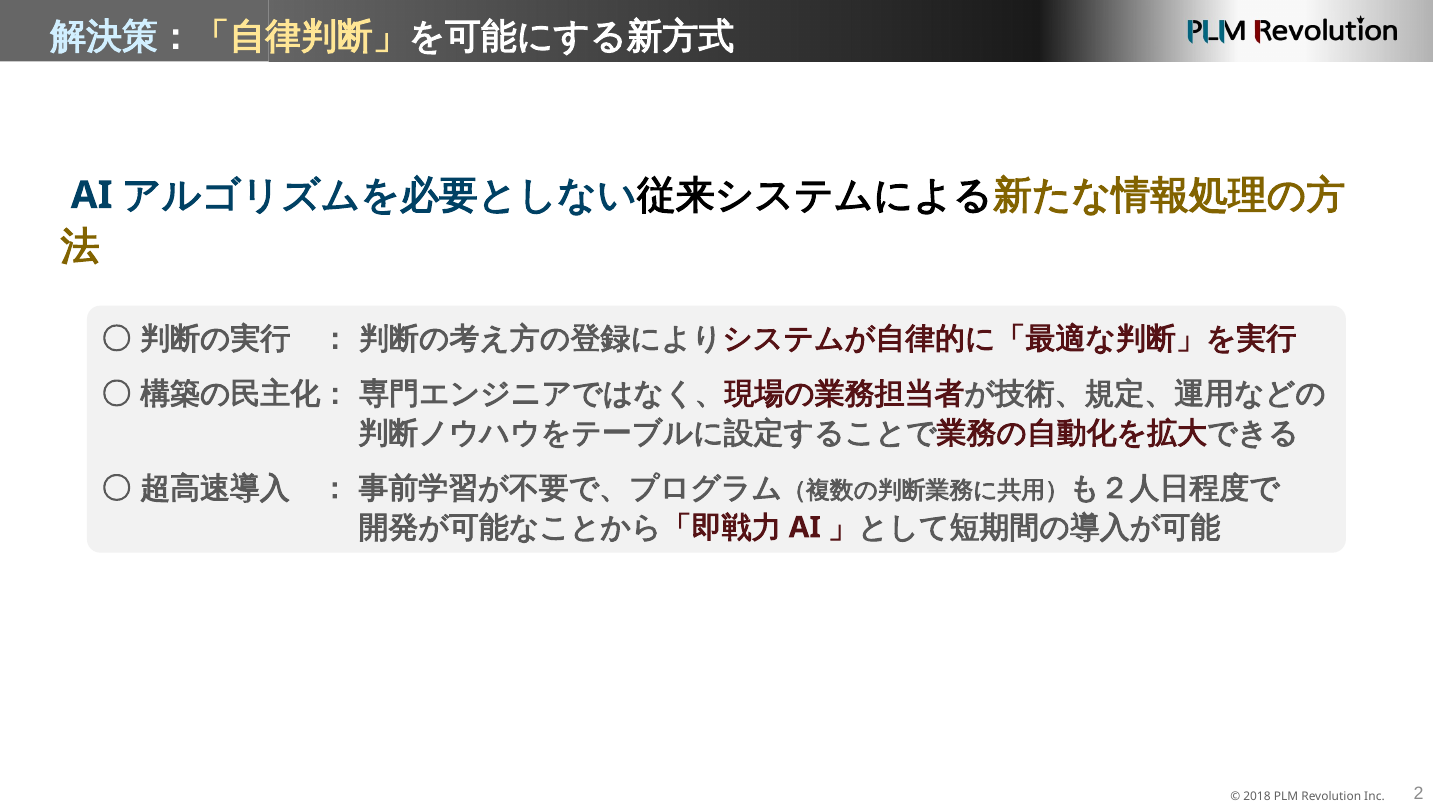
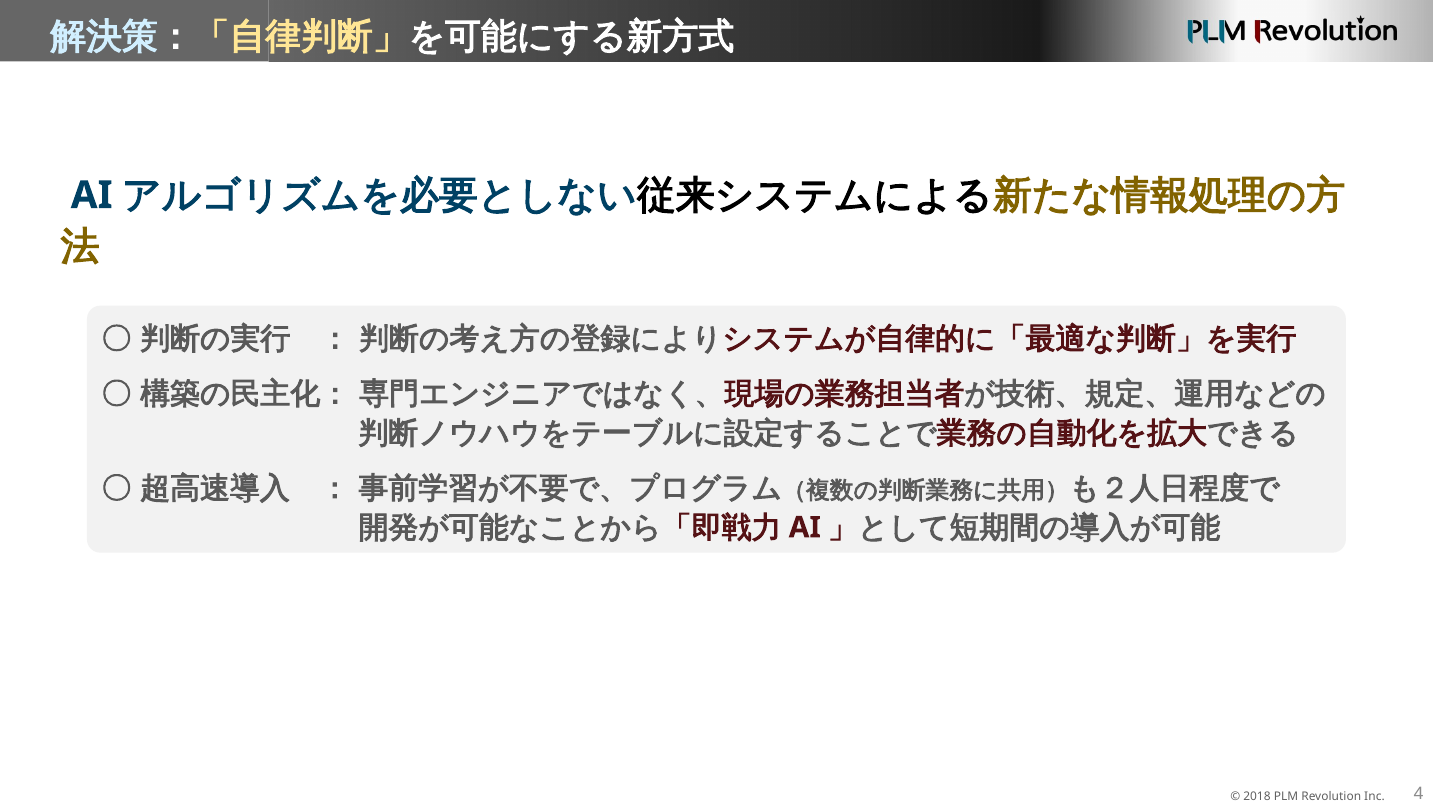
2: 2 -> 4 (1419, 794)
